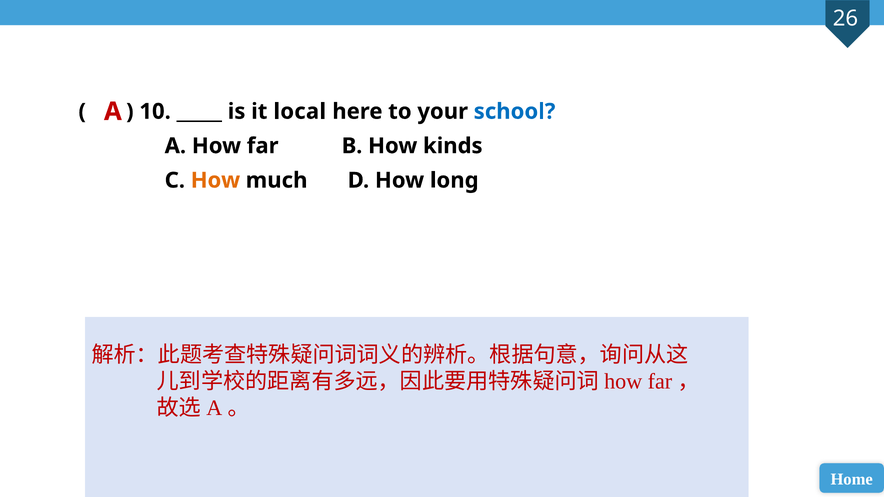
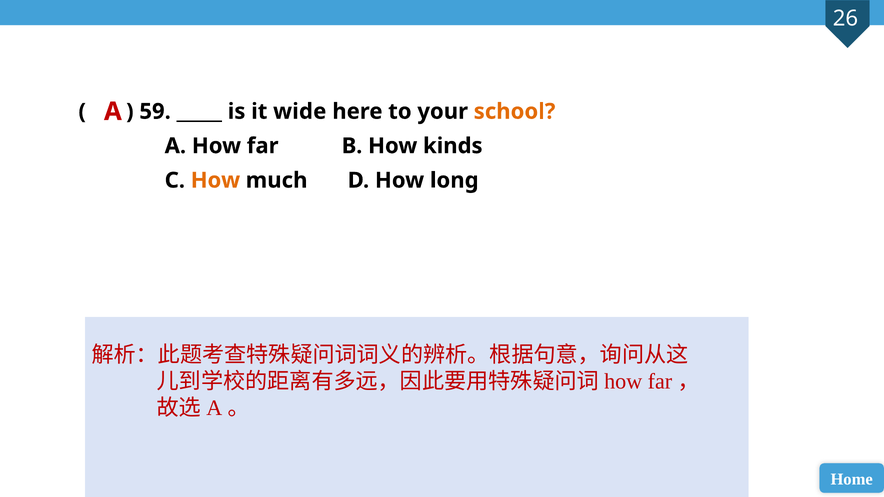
10: 10 -> 59 (155, 112)
local: local -> wide (300, 112)
school colour: blue -> orange (515, 112)
